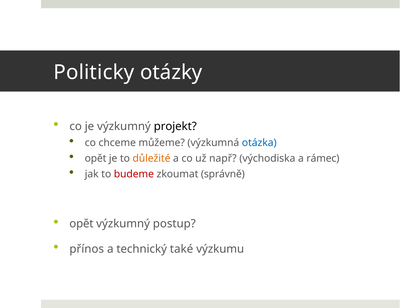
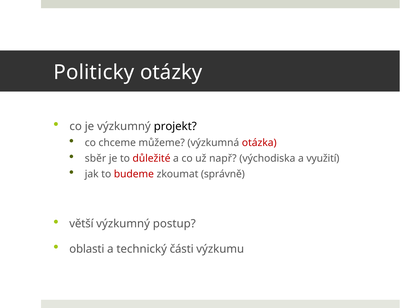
otázka colour: blue -> red (259, 142)
opět: opět -> sběr (96, 158)
důležité colour: orange -> red (152, 158)
rámec: rámec -> využití (323, 158)
opět: opět -> větší (81, 223)
přínos: přínos -> oblasti (87, 249)
také: také -> části (182, 249)
